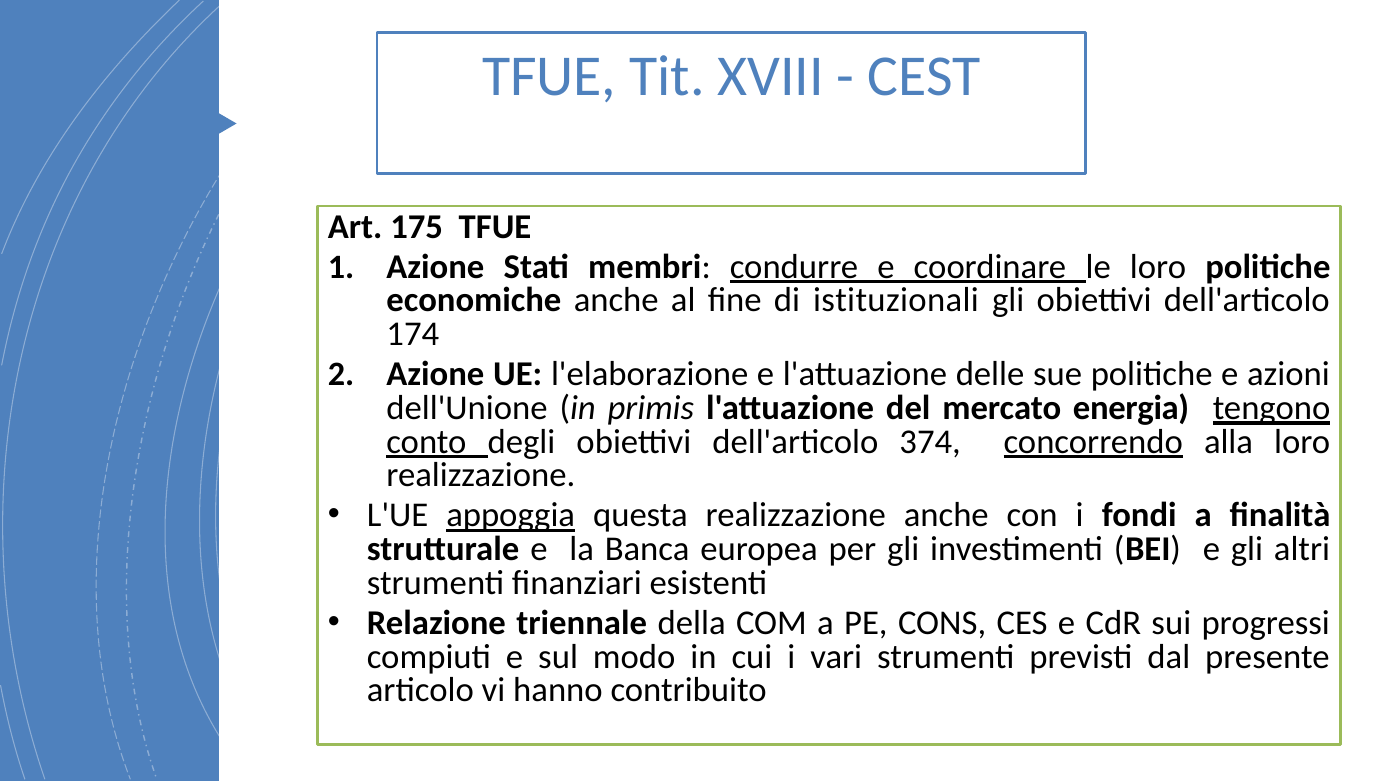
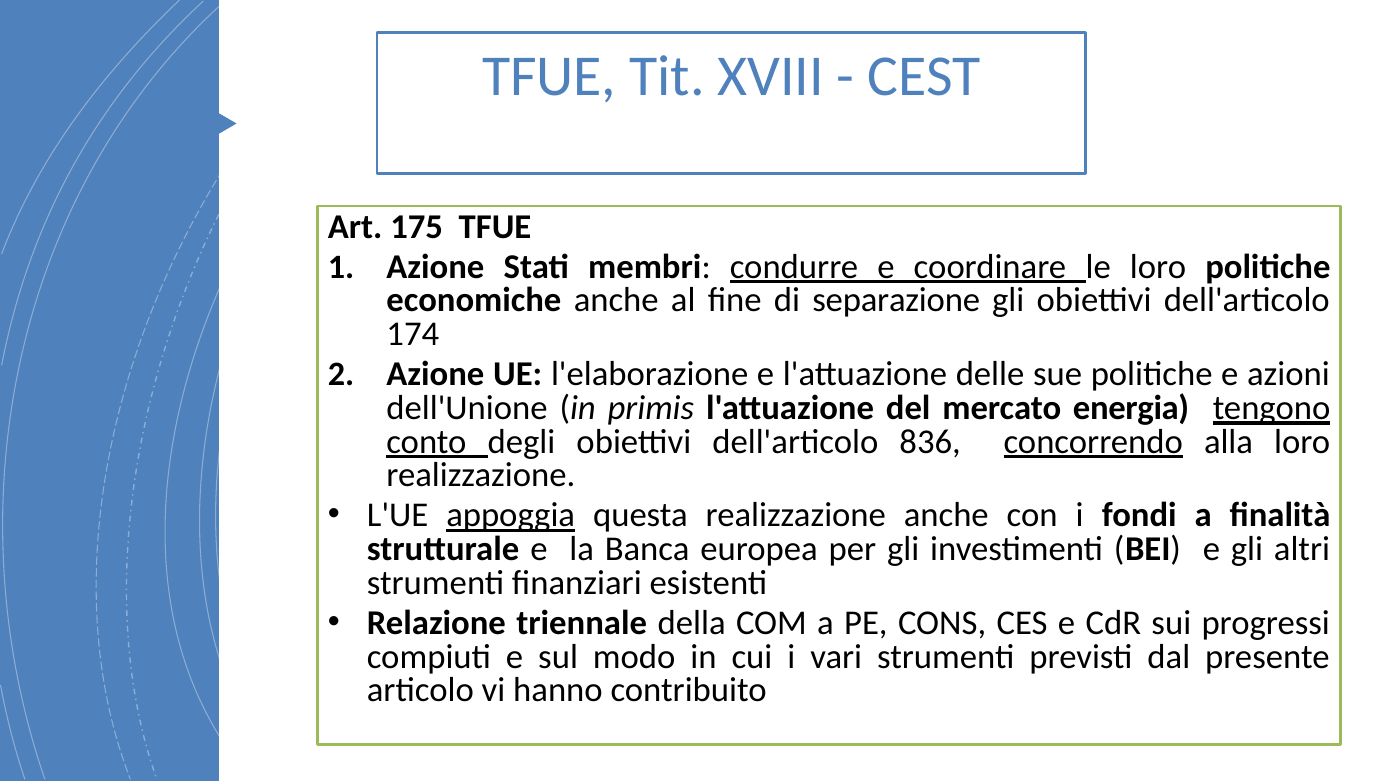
istituzionali: istituzionali -> separazione (896, 300)
374: 374 -> 836 (930, 441)
